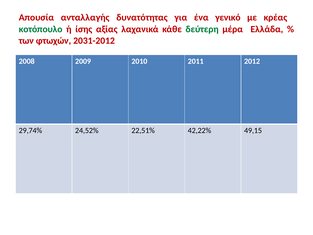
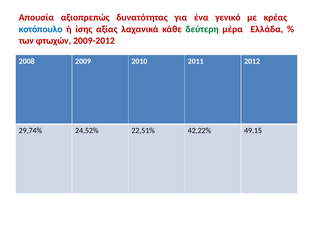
ανταλλαγής: ανταλλαγής -> αξιοπρεπώς (85, 17)
κοτόπουλο colour: green -> blue (41, 29)
2031-2012: 2031-2012 -> 2009-2012 (94, 41)
